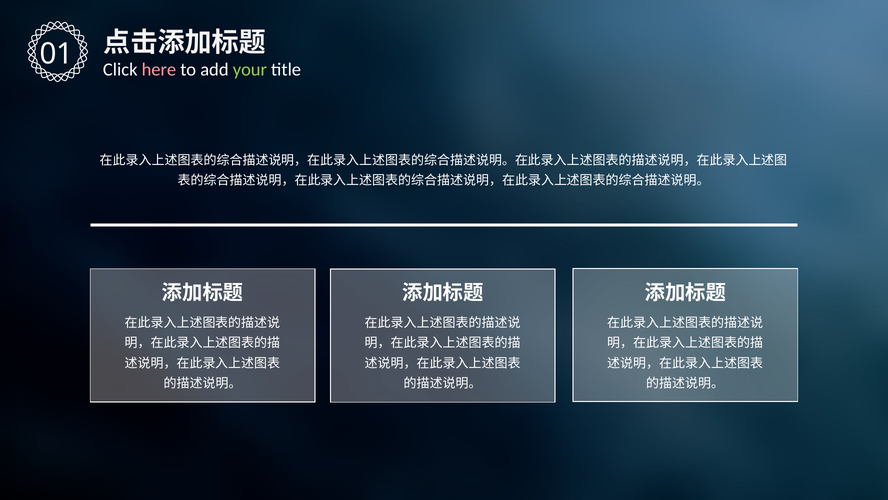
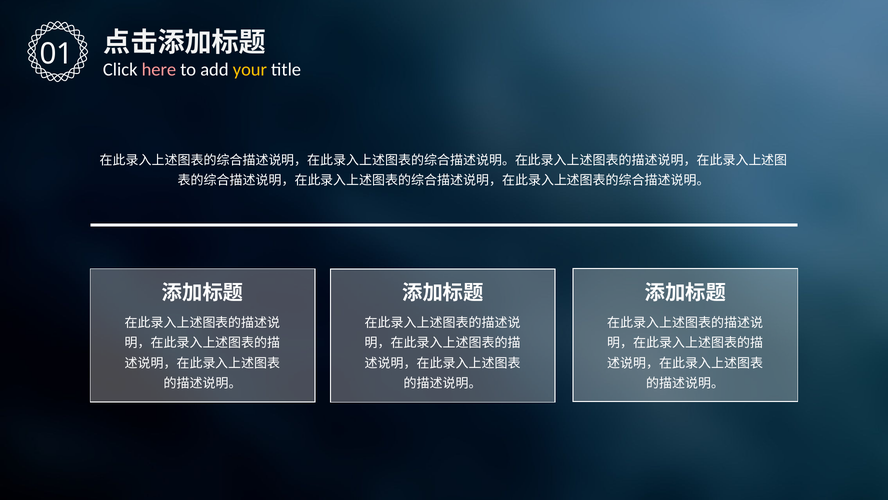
your colour: light green -> yellow (250, 70)
